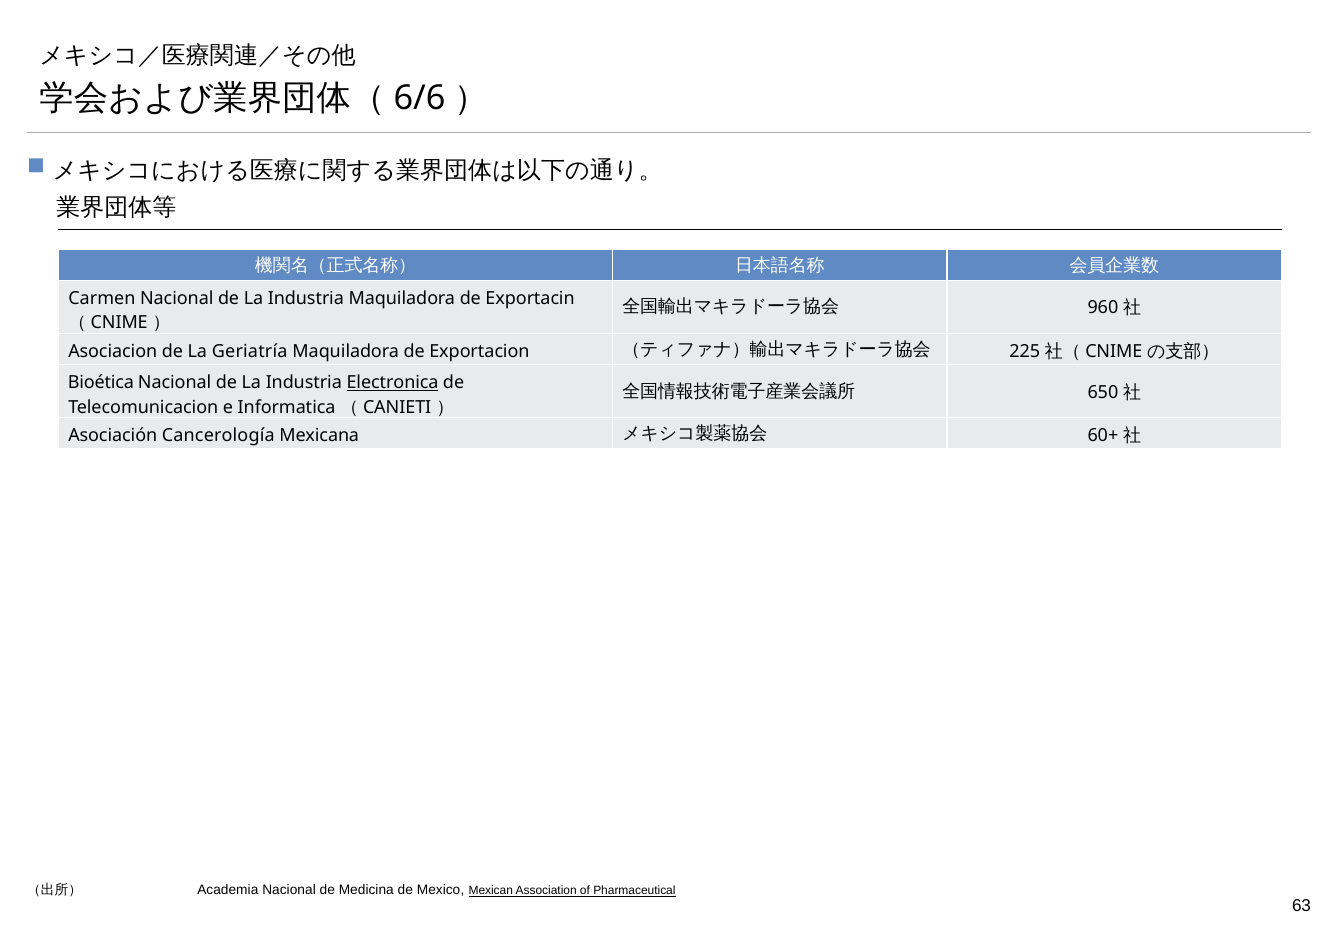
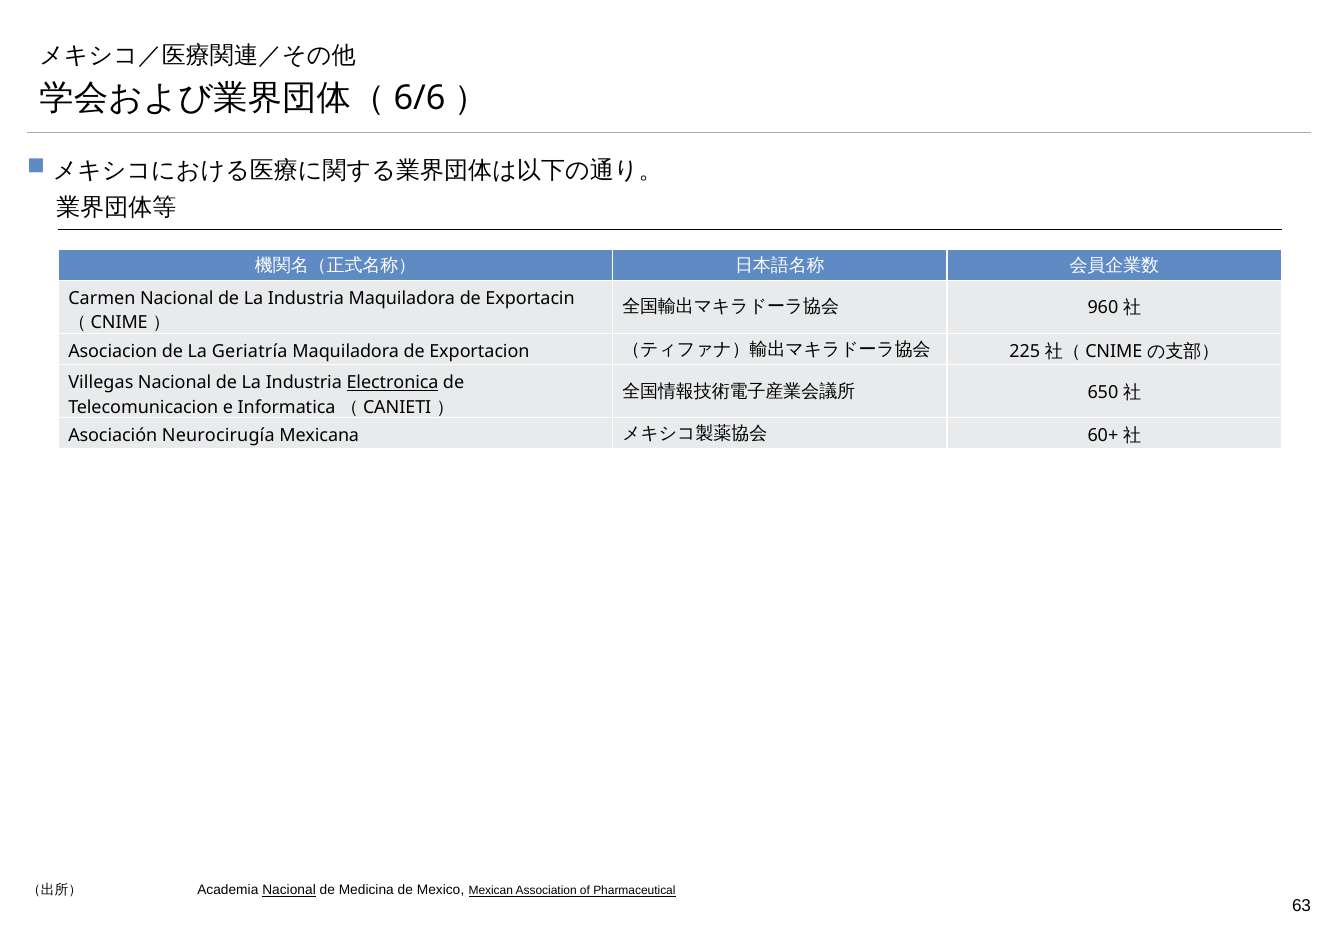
Bioética: Bioética -> Villegas (101, 383)
Cancerología: Cancerología -> Neurocirugía (218, 436)
Nacional underline: none -> present (289, 891)
